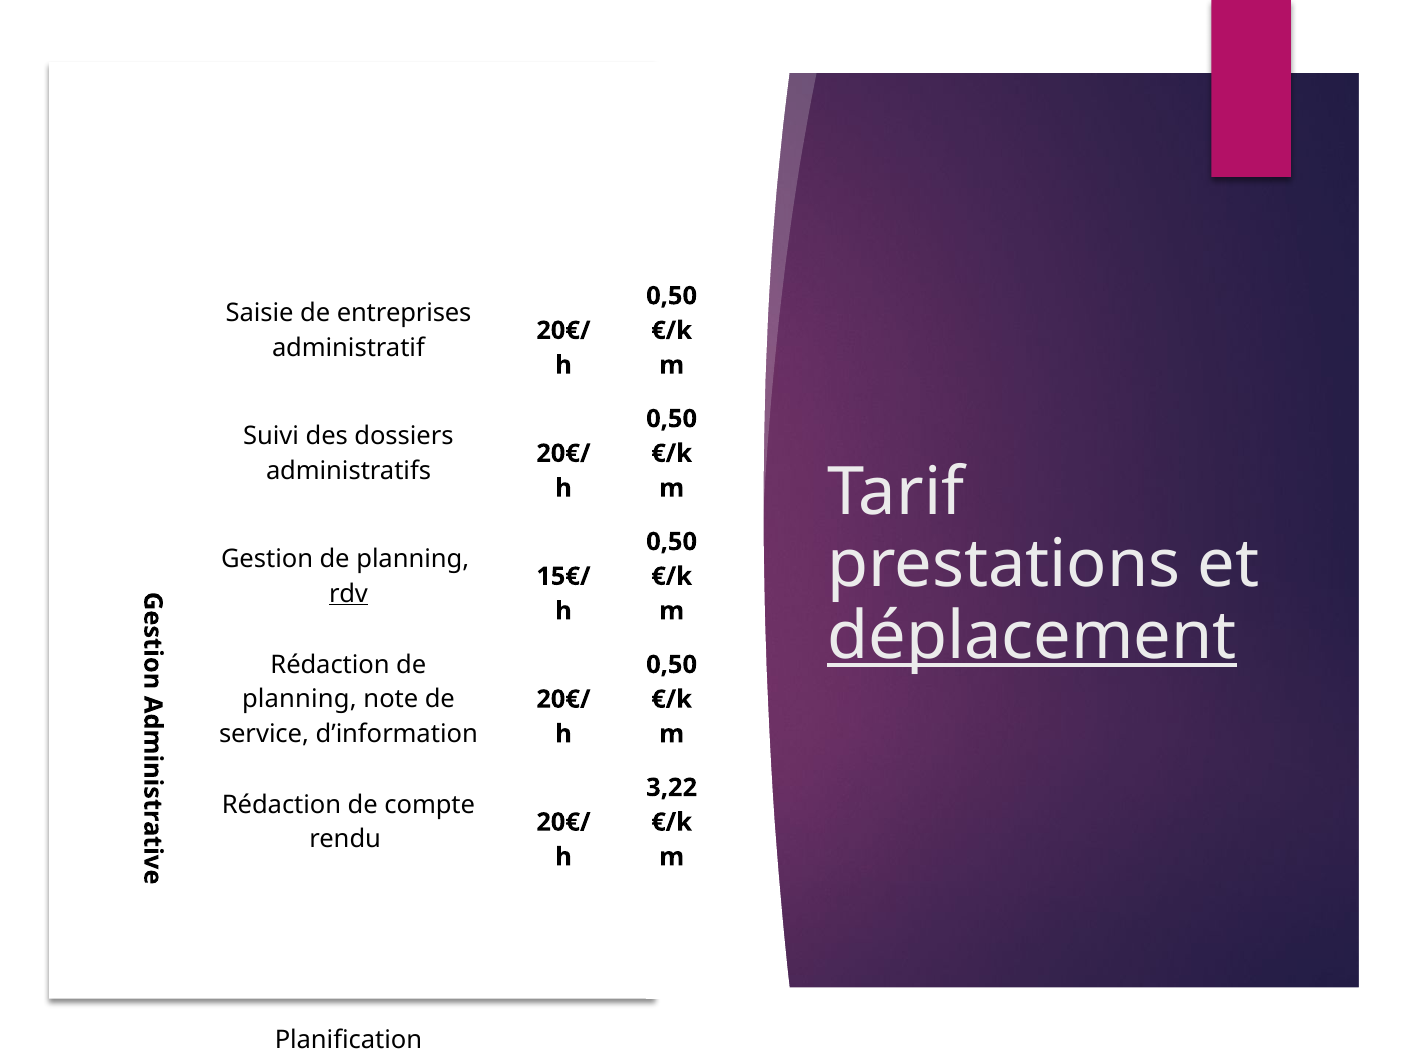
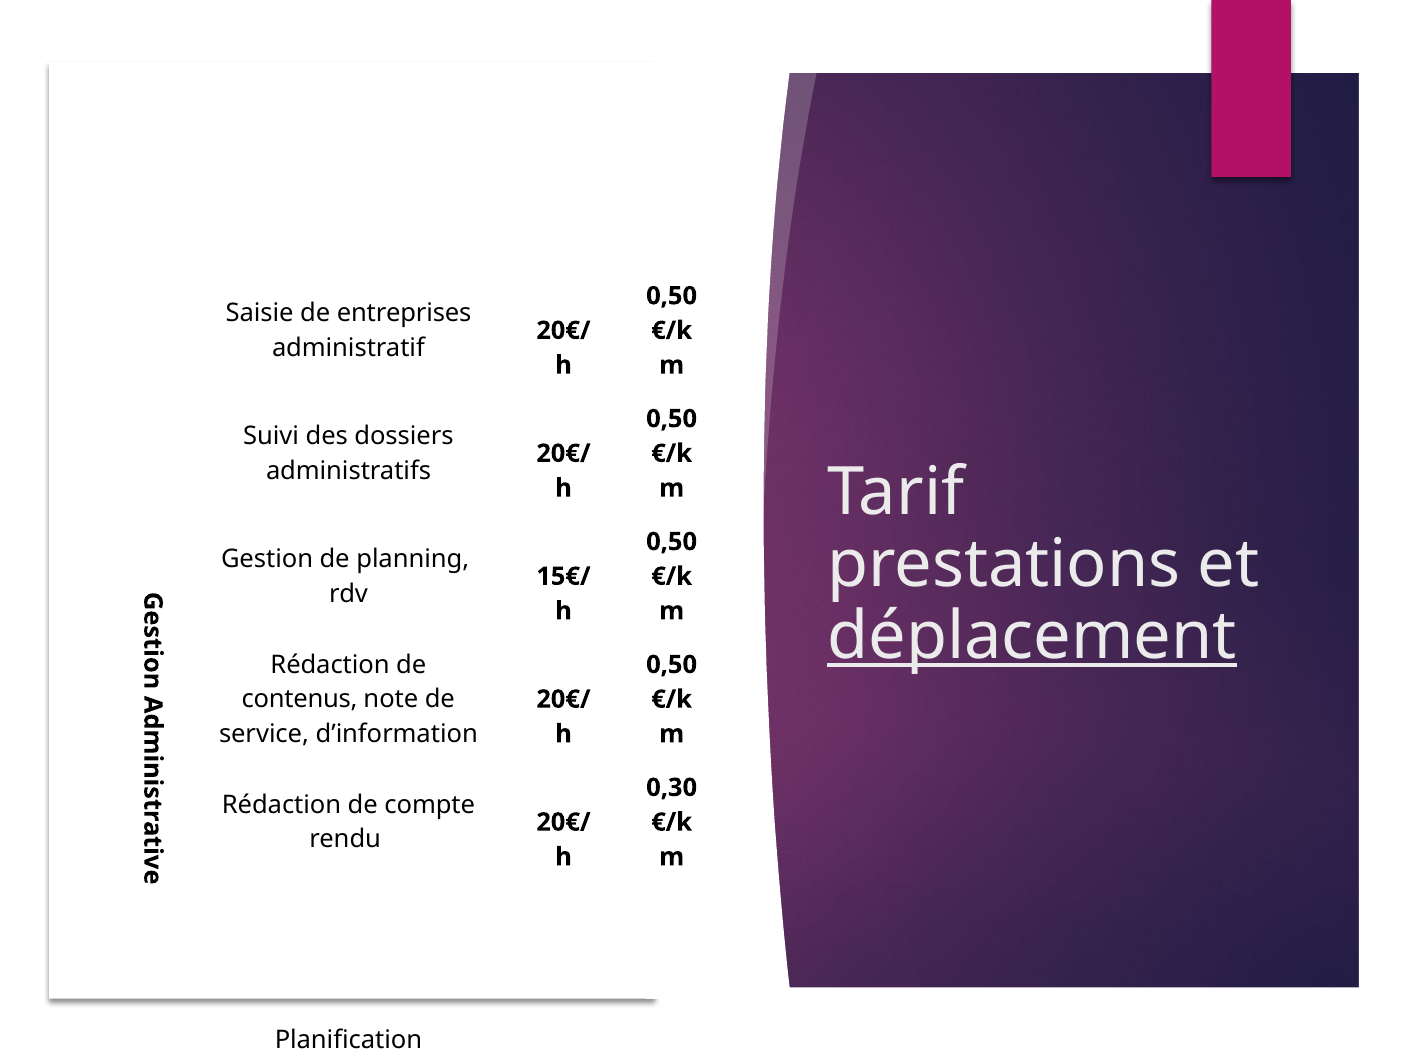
rdv underline: present -> none (349, 594)
planning: planning -> contenus (300, 699)
3,22: 3,22 -> 0,30 (672, 788)
